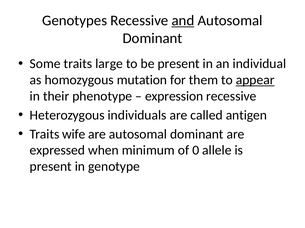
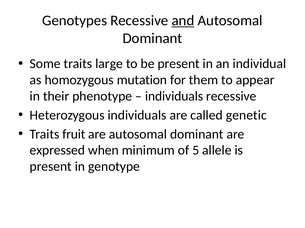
appear underline: present -> none (255, 80)
expression: expression -> individuals (174, 97)
antigen: antigen -> genetic (246, 116)
wife: wife -> fruit (74, 134)
0: 0 -> 5 (196, 151)
